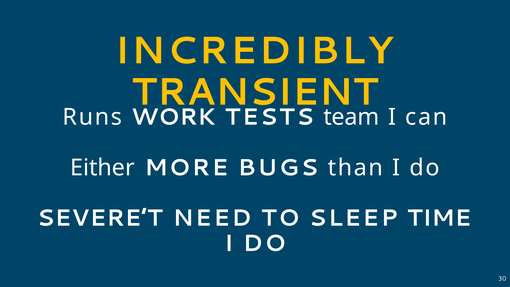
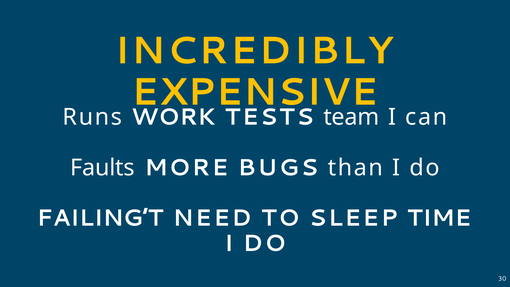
TRANSIENT: TRANSIENT -> EXPENSIVE (255, 92)
Either: Either -> Faults (103, 168)
SEVERE’T: SEVERE’T -> FAILING’T (100, 218)
